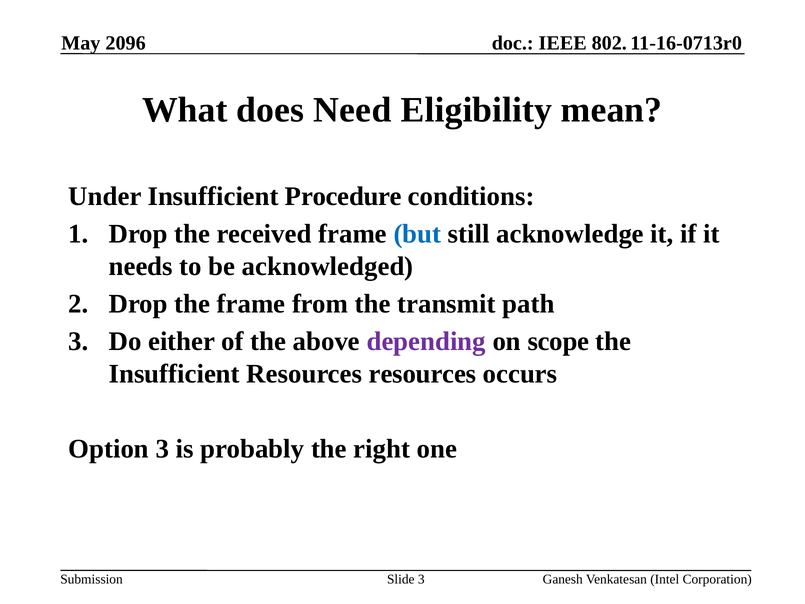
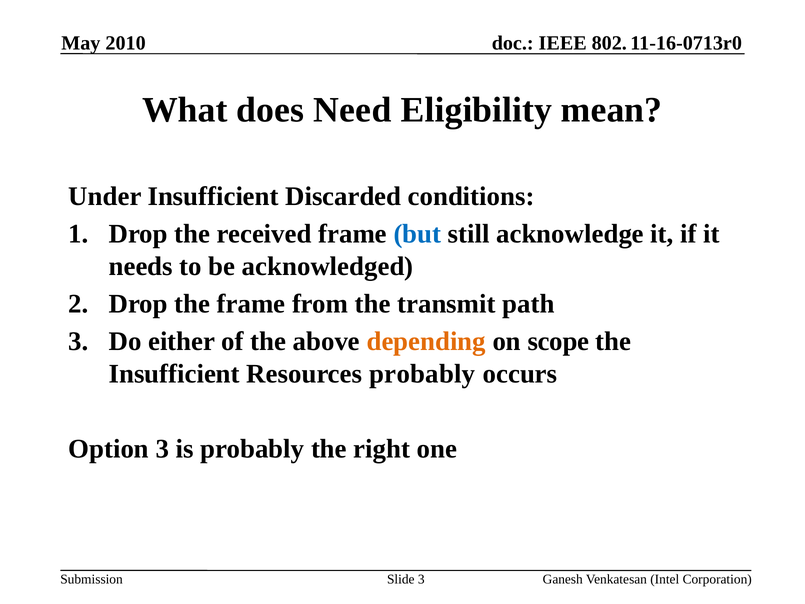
2096: 2096 -> 2010 (126, 43)
Procedure: Procedure -> Discarded (343, 196)
depending colour: purple -> orange (426, 341)
Resources resources: resources -> probably (422, 374)
